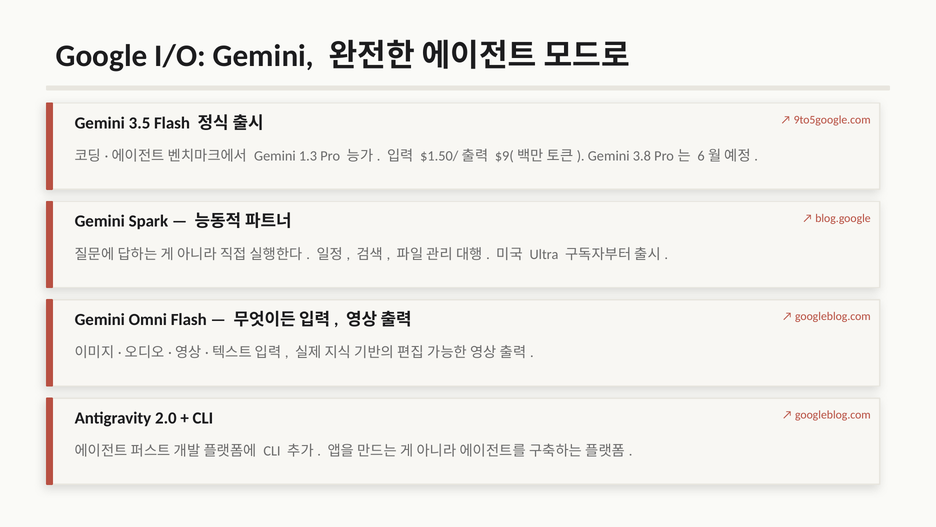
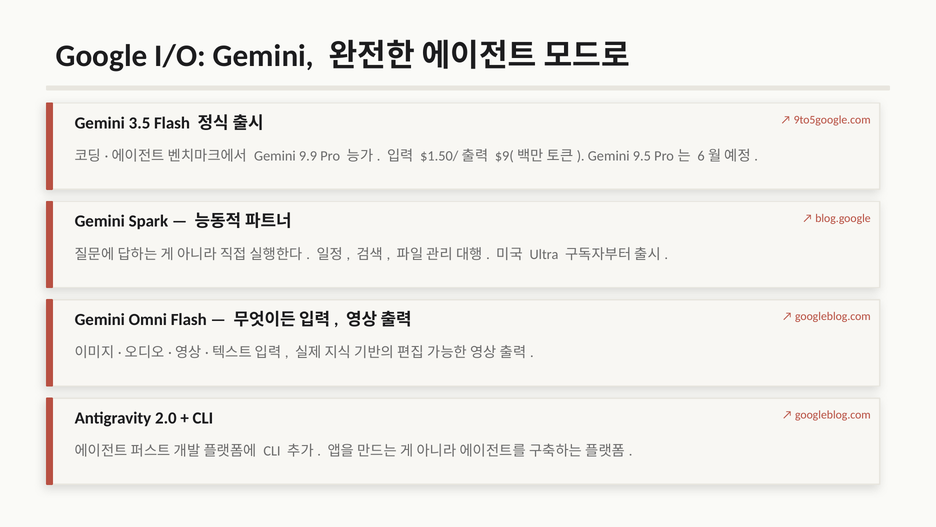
1.3: 1.3 -> 9.9 (308, 156)
3.8: 3.8 -> 9.5 (642, 156)
